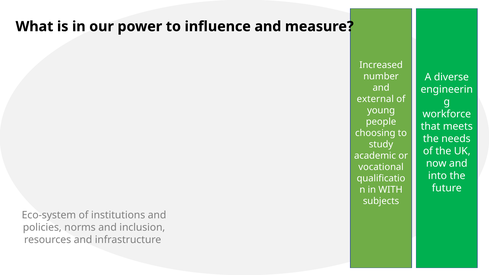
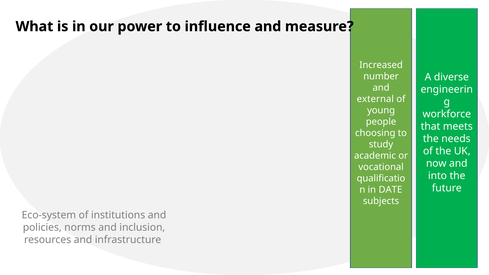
WITH: WITH -> DATE (390, 190)
